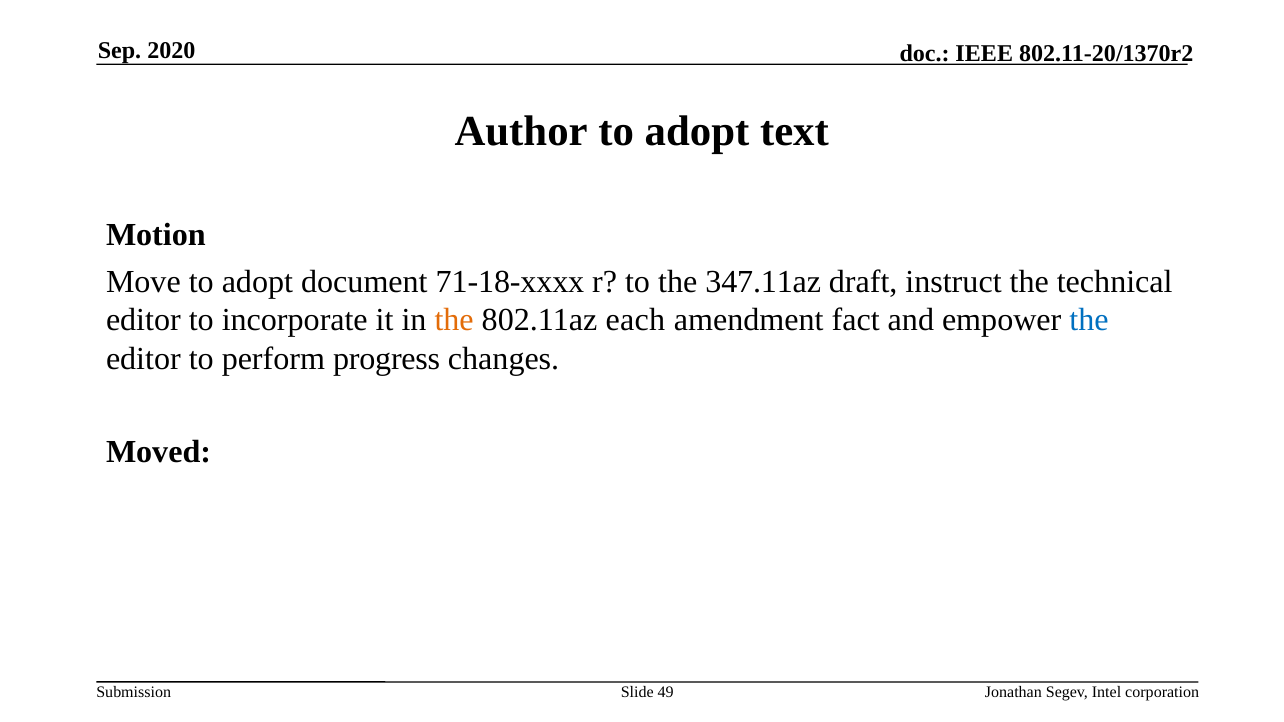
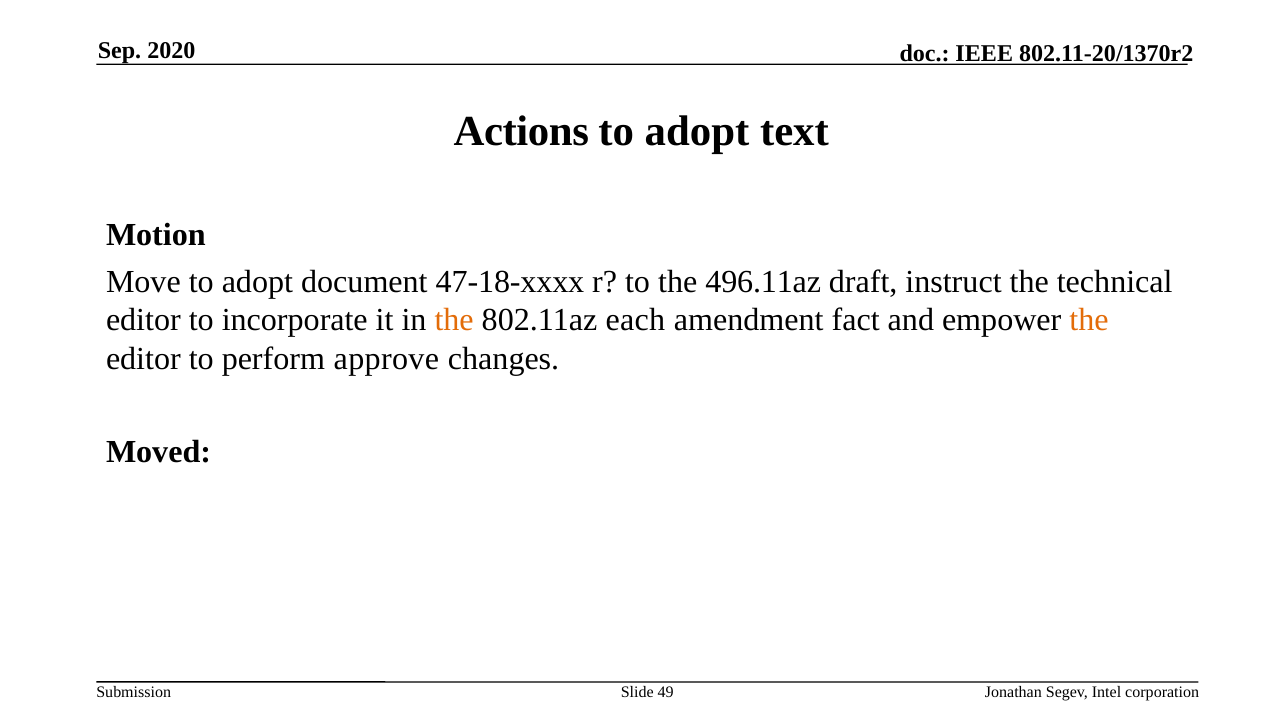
Author: Author -> Actions (521, 131)
71-18-xxxx: 71-18-xxxx -> 47-18-xxxx (510, 282)
347.11az: 347.11az -> 496.11az (763, 282)
the colour: blue -> orange (1089, 320)
progress: progress -> approve (386, 359)
